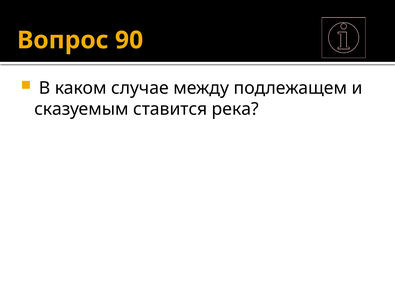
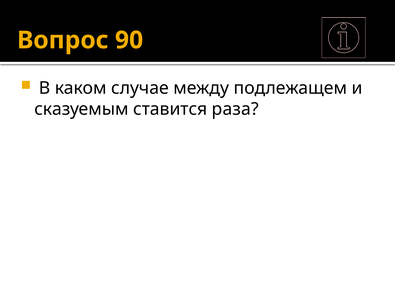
река: река -> раза (235, 109)
